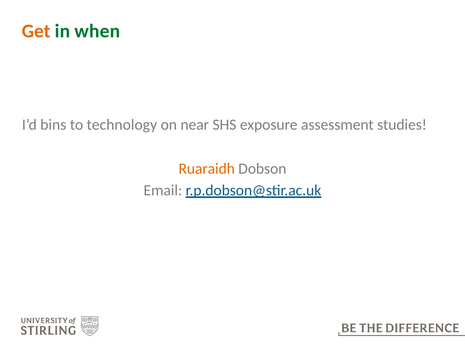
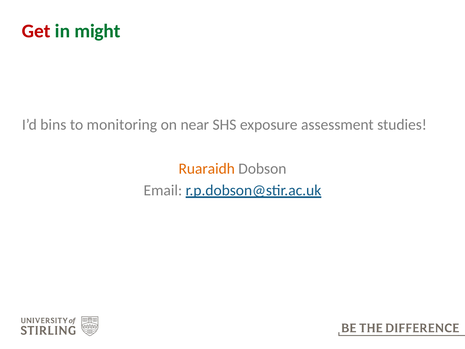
Get colour: orange -> red (36, 31)
when: when -> might (97, 31)
technology: technology -> monitoring (122, 125)
